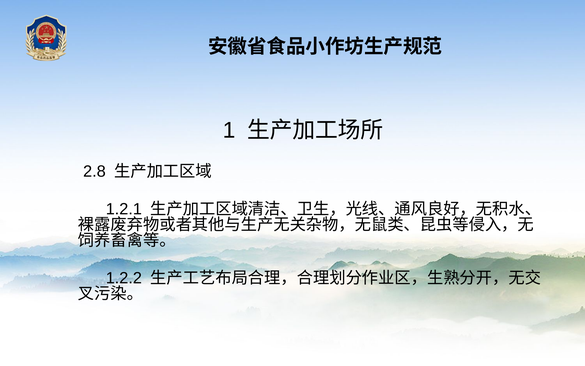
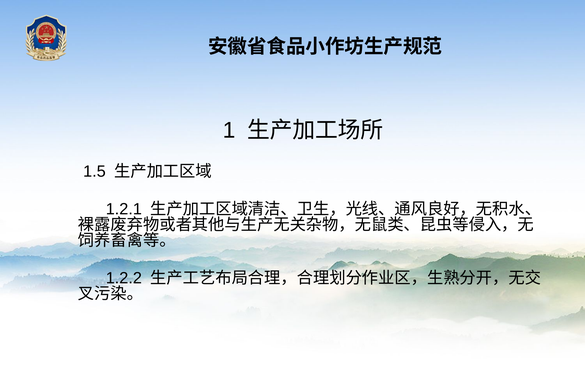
2.8: 2.8 -> 1.5 (94, 171)
